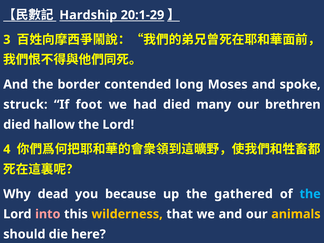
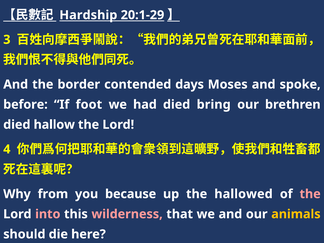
long: long -> days (190, 84)
struck: struck -> before (25, 105)
many: many -> bring (214, 105)
dead: dead -> from (53, 194)
gathered: gathered -> hallowed (244, 194)
the colour: light blue -> pink (310, 194)
wilderness colour: yellow -> pink (127, 214)
